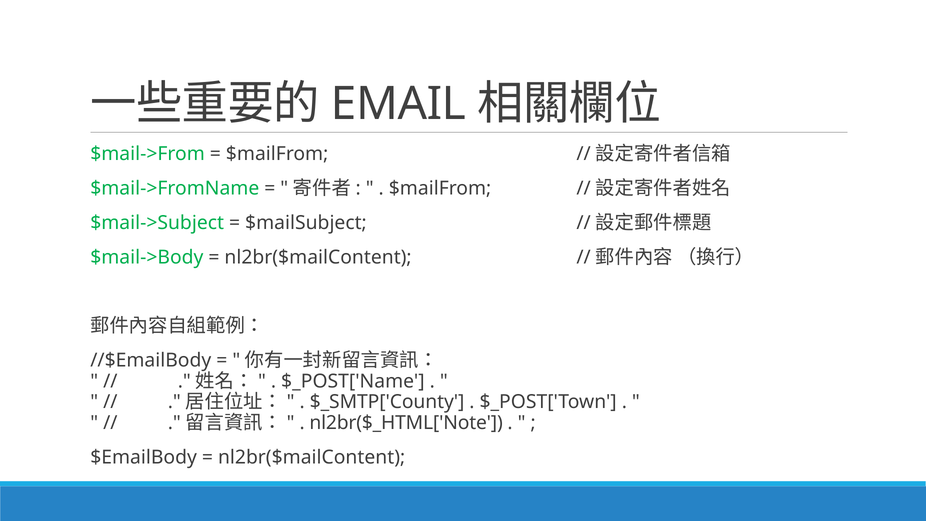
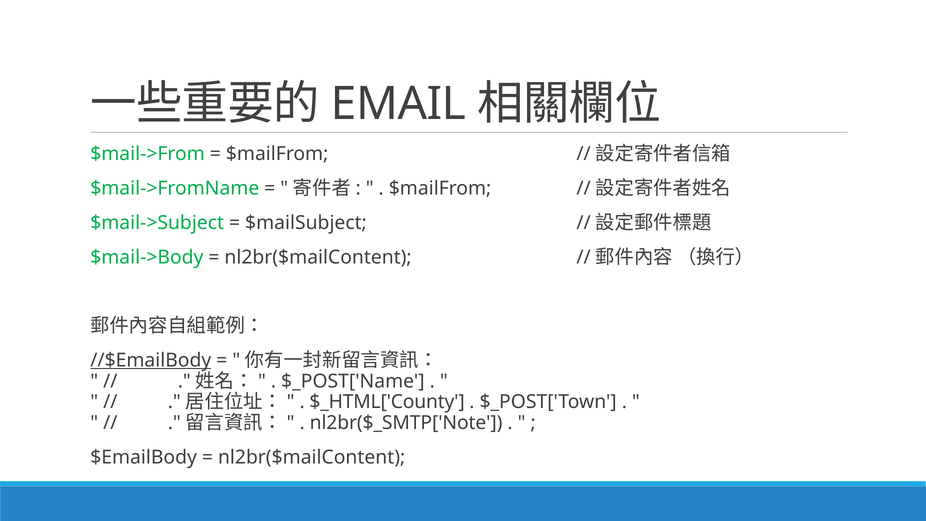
//$EmailBody underline: none -> present (151, 360)
$_SMTP['County: $_SMTP['County -> $_HTML['County (387, 402)
nl2br($_HTML['Note: nl2br($_HTML['Note -> nl2br($_SMTP['Note (406, 423)
